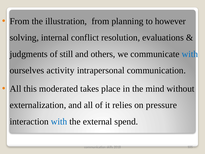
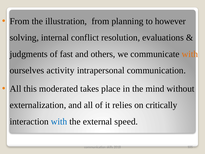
still: still -> fast (66, 54)
with colour: blue -> orange (190, 54)
pressure: pressure -> critically (162, 105)
spend: spend -> speed (126, 121)
